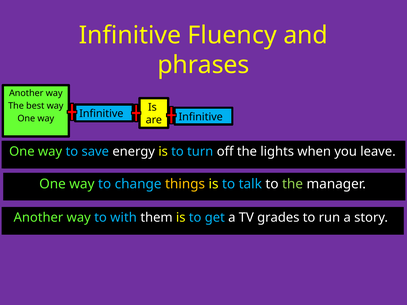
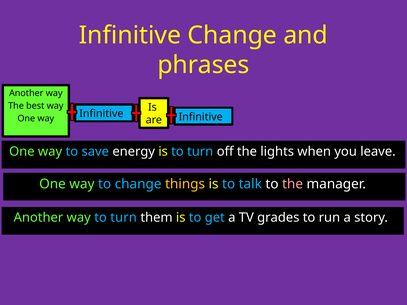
Infinitive Fluency: Fluency -> Change (232, 35)
the colour: light green -> pink (293, 184)
way to with: with -> turn (124, 218)
